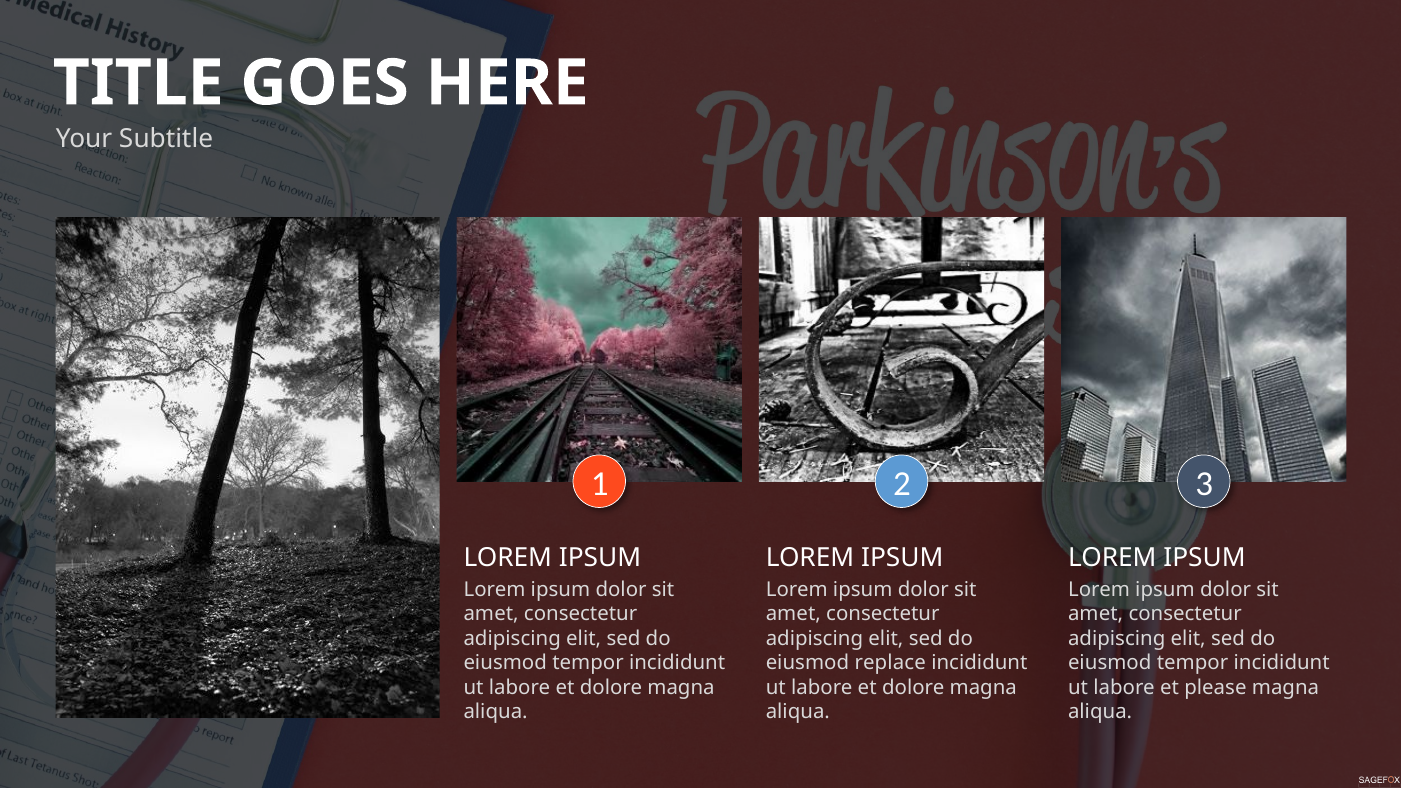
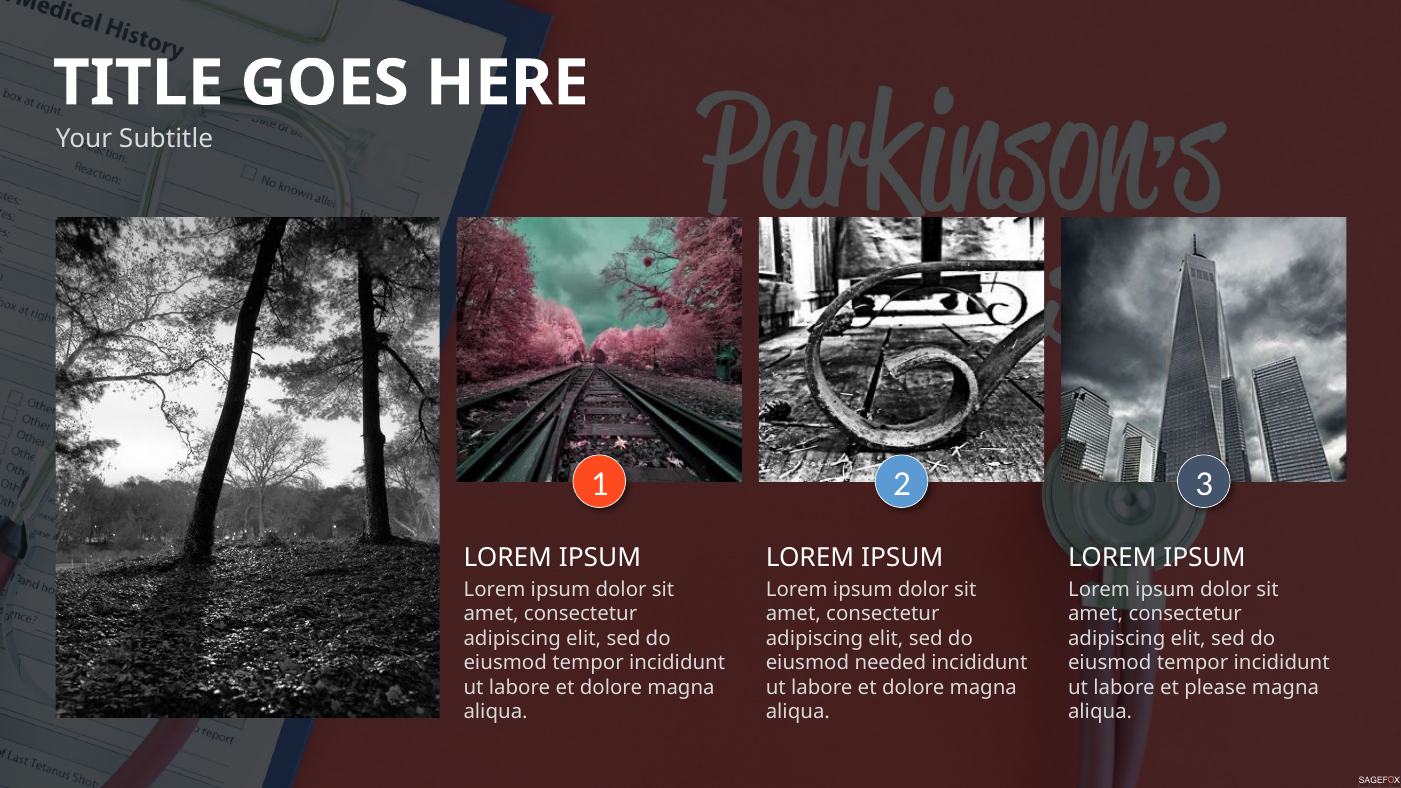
replace: replace -> needed (890, 663)
